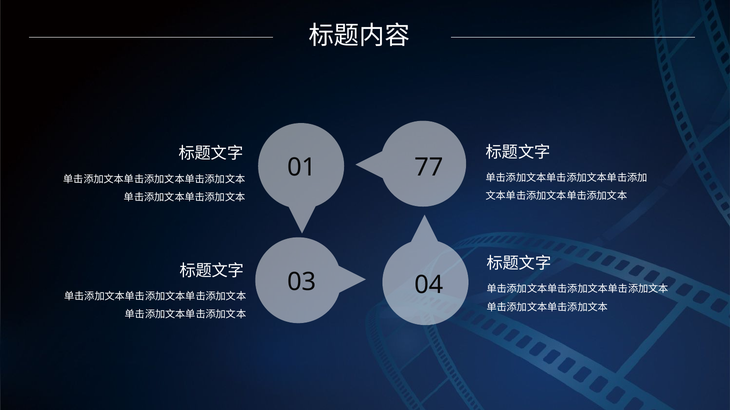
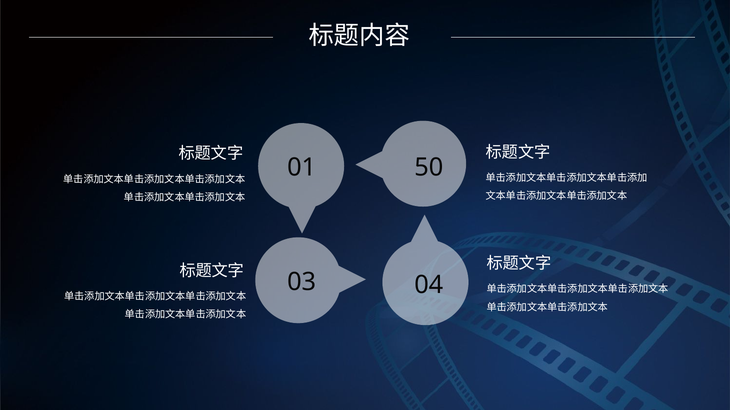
77: 77 -> 50 (429, 168)
